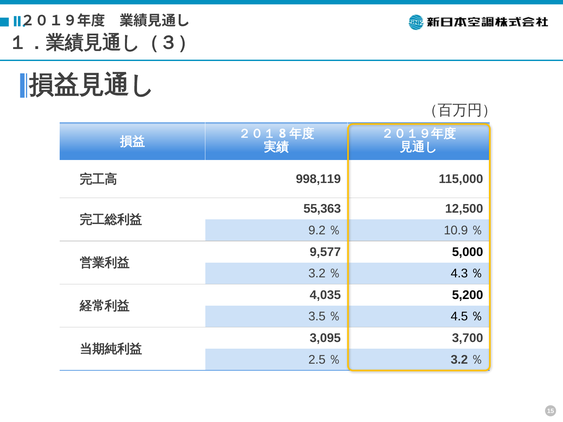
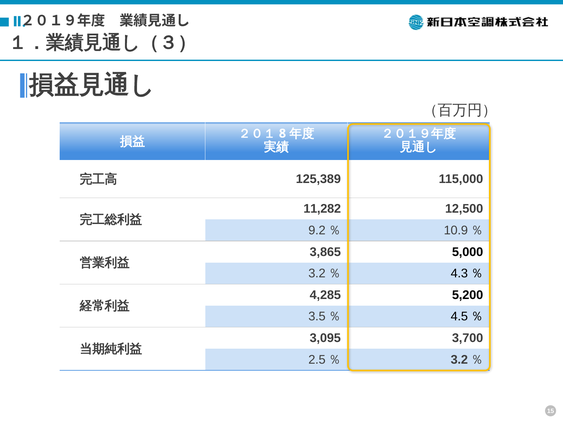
998,119: 998,119 -> 125,389 (318, 179)
55,363: 55,363 -> 11,282 (322, 209)
9,577: 9,577 -> 3,865 (325, 252)
4,035: 4,035 -> 4,285 (325, 295)
